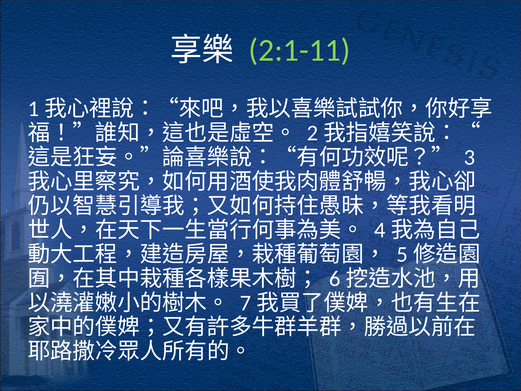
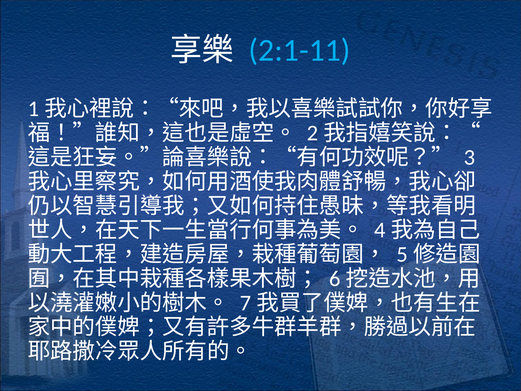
2:1-11 colour: light green -> light blue (300, 50)
